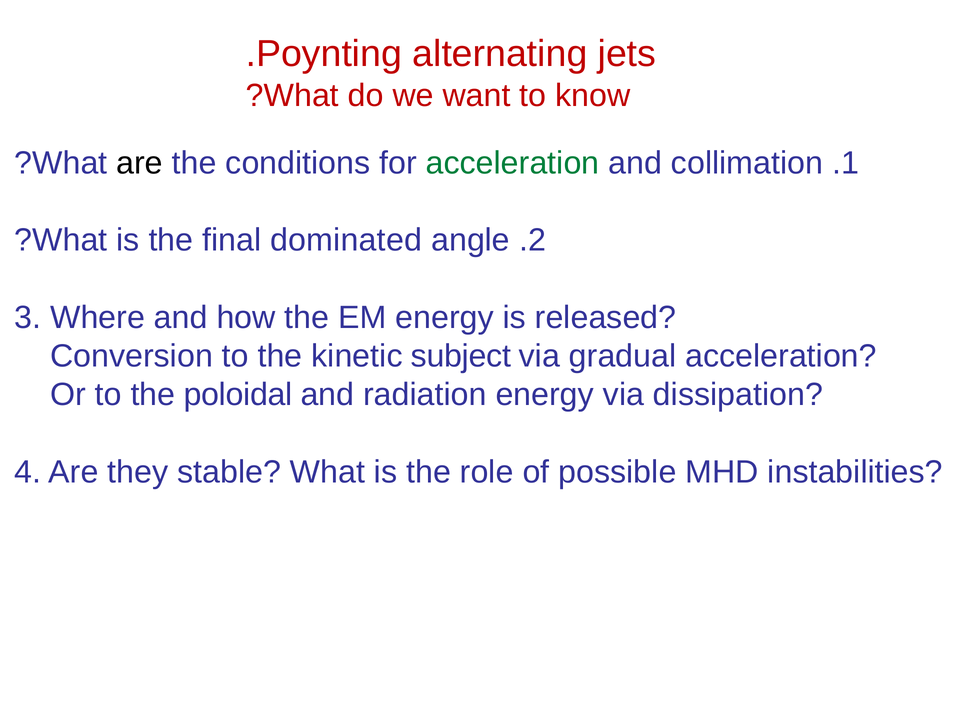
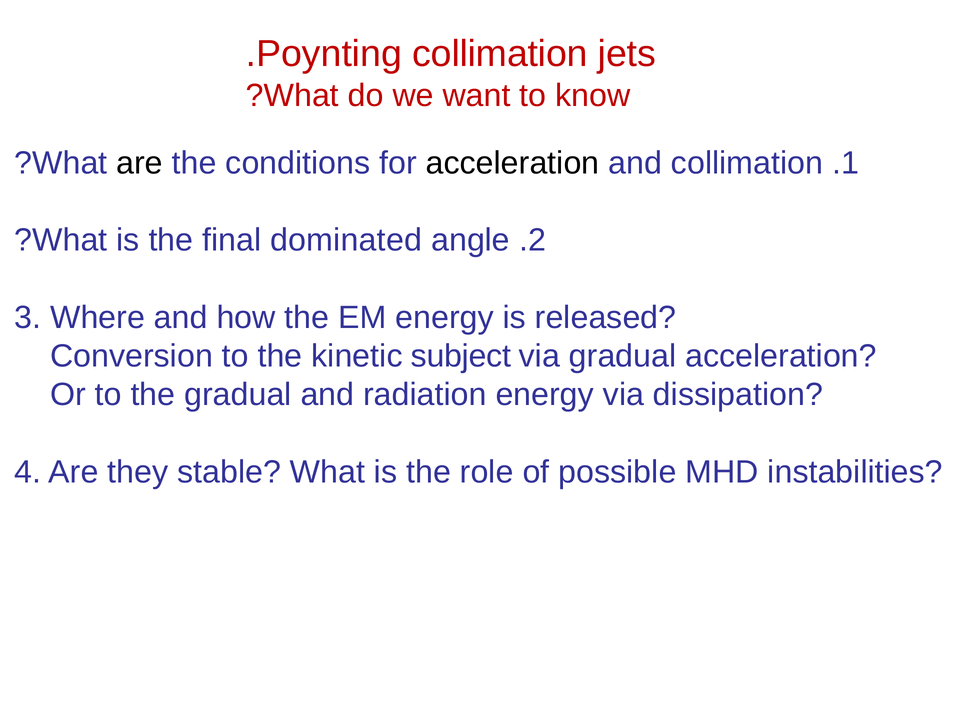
Poynting alternating: alternating -> collimation (500, 54)
acceleration colour: green -> black (513, 163)
the poloidal: poloidal -> gradual (238, 395)
